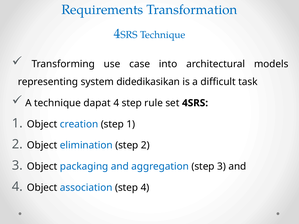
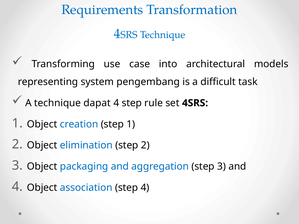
didedikasikan: didedikasikan -> pengembang (148, 82)
